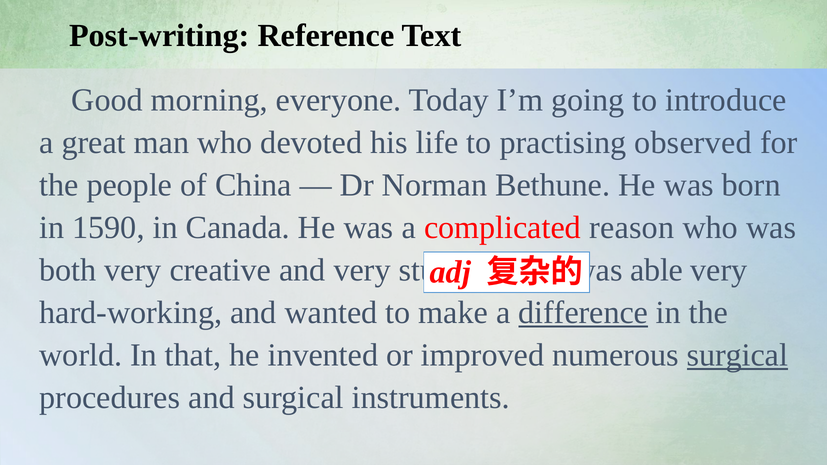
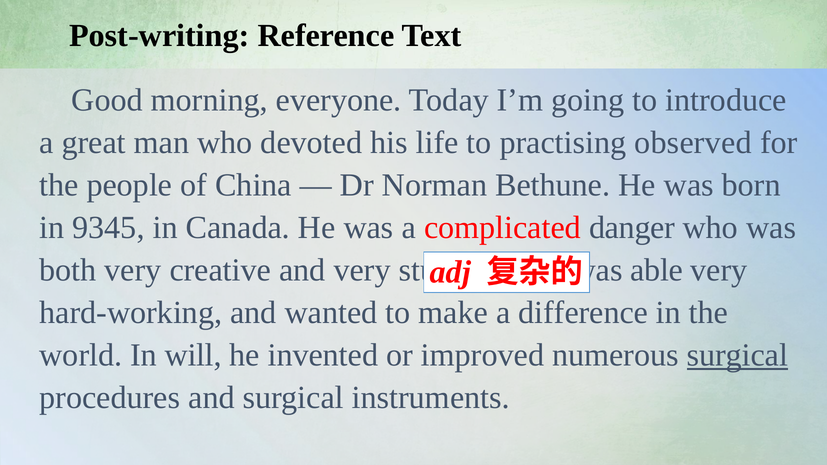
1590: 1590 -> 9345 (108, 228)
reason: reason -> danger (632, 228)
difference underline: present -> none (583, 313)
that: that -> will (193, 355)
